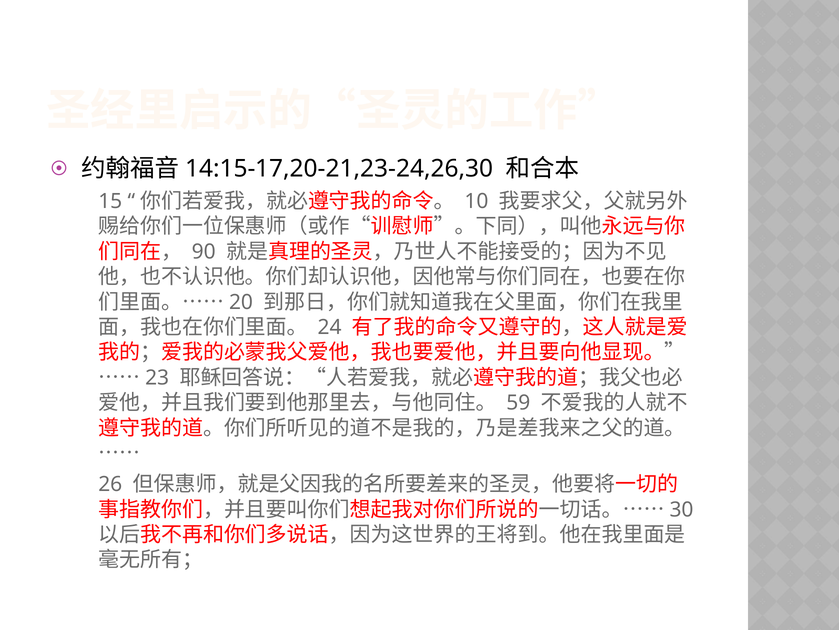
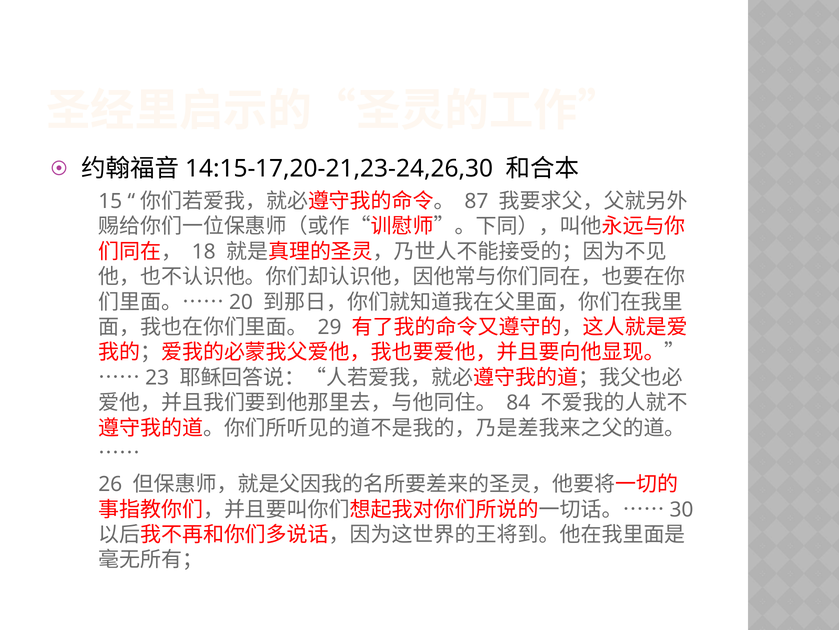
10: 10 -> 87 (476, 201)
90: 90 -> 18 (204, 251)
24: 24 -> 29 (330, 327)
59: 59 -> 84 (518, 402)
